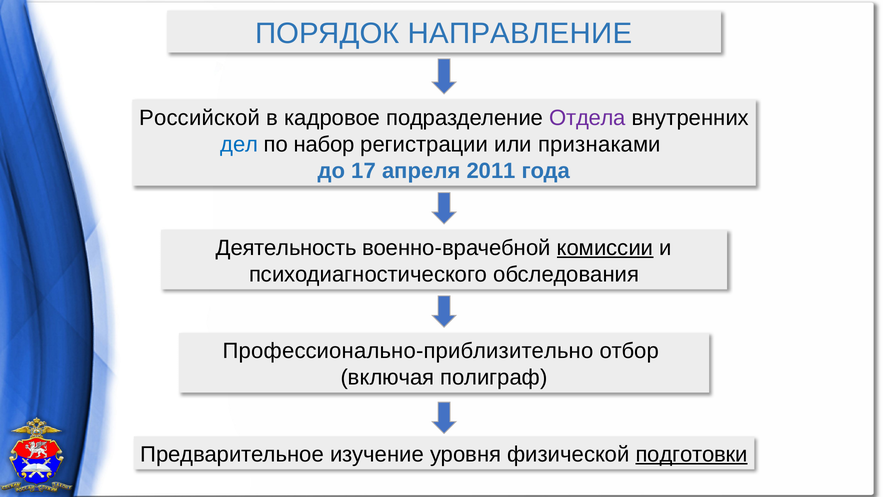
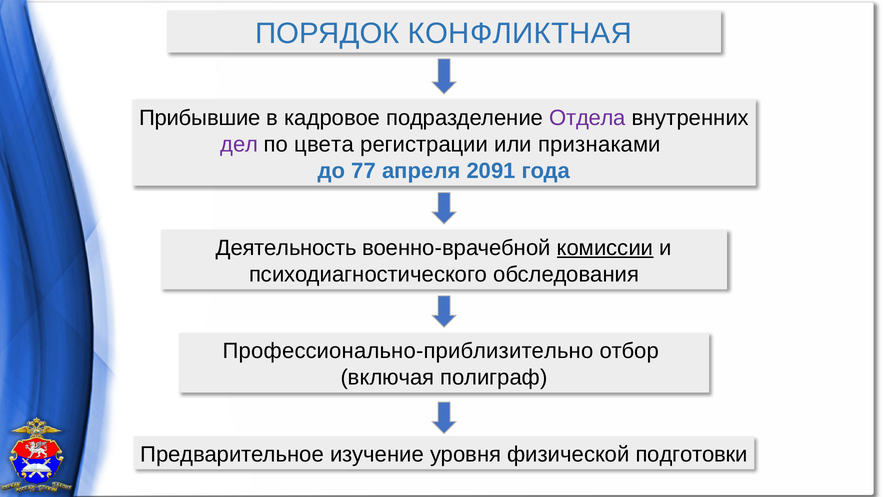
НАПРАВЛЕНИЕ: НАПРАВЛЕНИЕ -> КОНФЛИКТНАЯ (520, 34)
Российской: Российской -> Прибывшие (200, 118)
дел colour: blue -> purple (239, 144)
набор: набор -> цвета (324, 144)
17: 17 -> 77 (364, 171)
2011: 2011 -> 2091 (491, 171)
подготовки underline: present -> none (692, 454)
